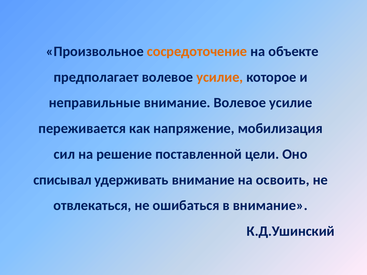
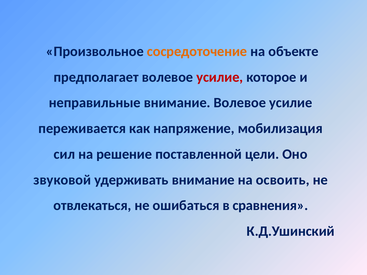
усилие colour: orange -> red (220, 77)
списывал: списывал -> звуковой (62, 180)
в внимание: внимание -> сравнения (270, 206)
